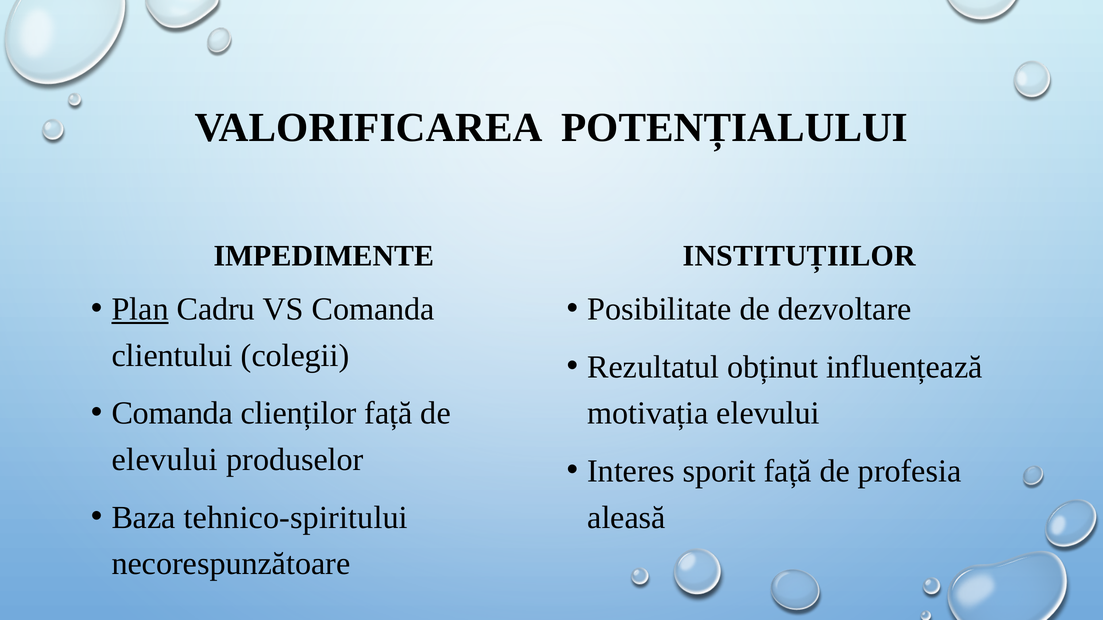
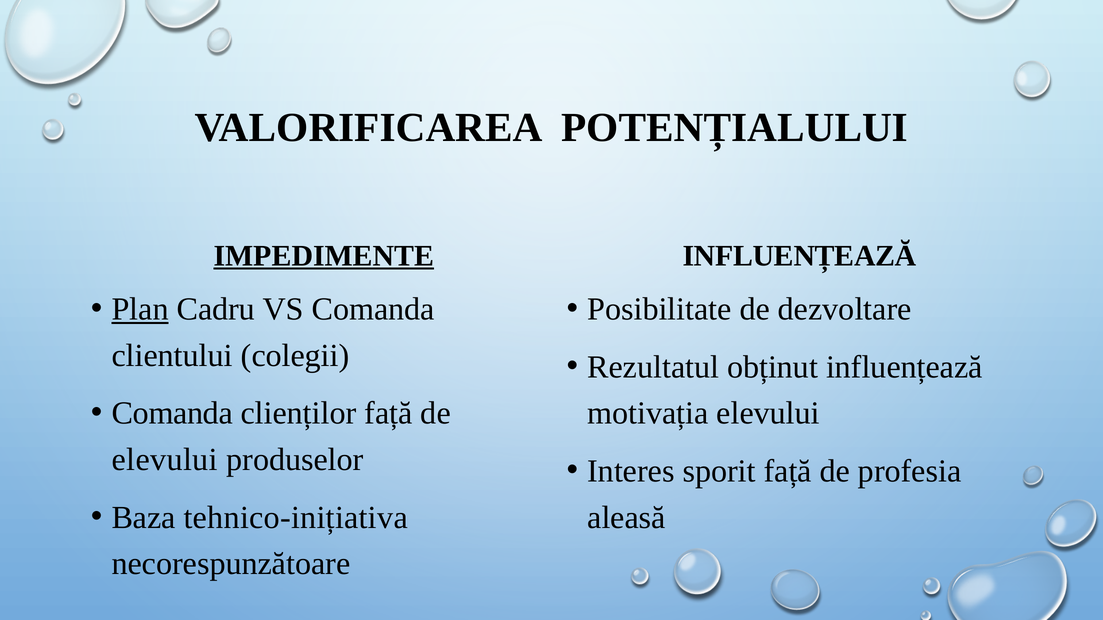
IMPEDIMENTE underline: none -> present (324, 256)
INSTITUȚIILOR: INSTITUȚIILOR -> INFLUENȚEAZĂ (800, 256)
tehnico-spiritului: tehnico-spiritului -> tehnico-inițiativa (296, 518)
